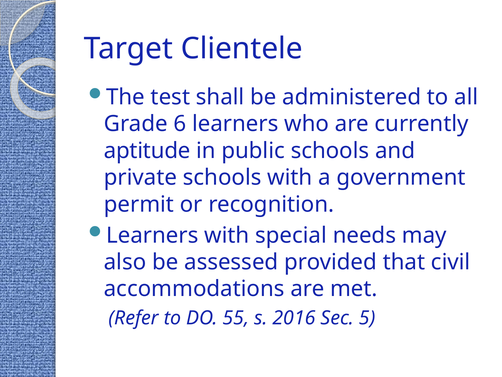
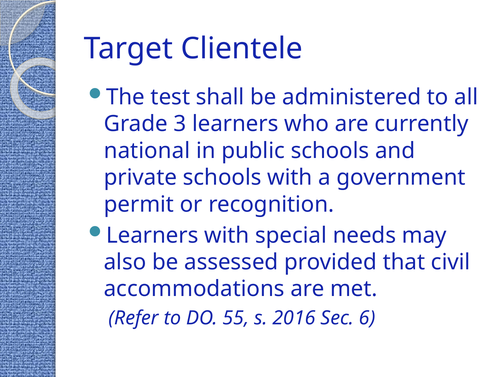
6: 6 -> 3 (180, 124)
aptitude: aptitude -> national (147, 150)
5: 5 -> 6 (367, 318)
